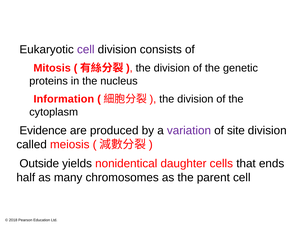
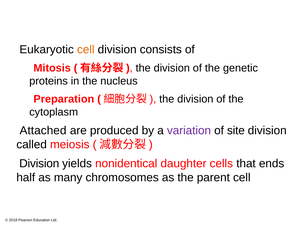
cell colour: purple -> orange (86, 50)
Information: Information -> Preparation (64, 99)
Evidence: Evidence -> Attached (43, 131)
Outside: Outside -> Division (39, 164)
